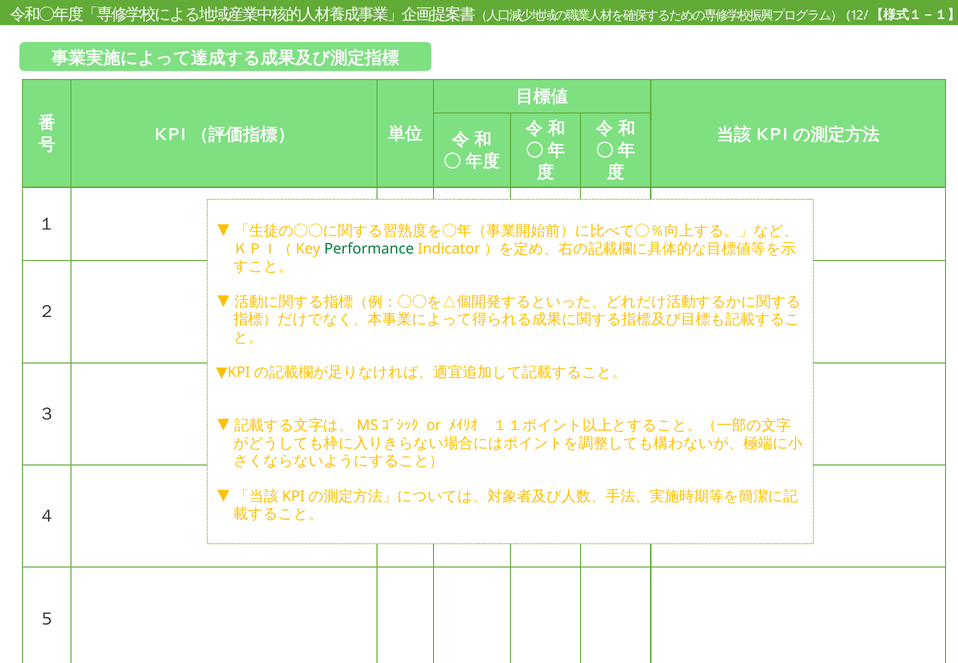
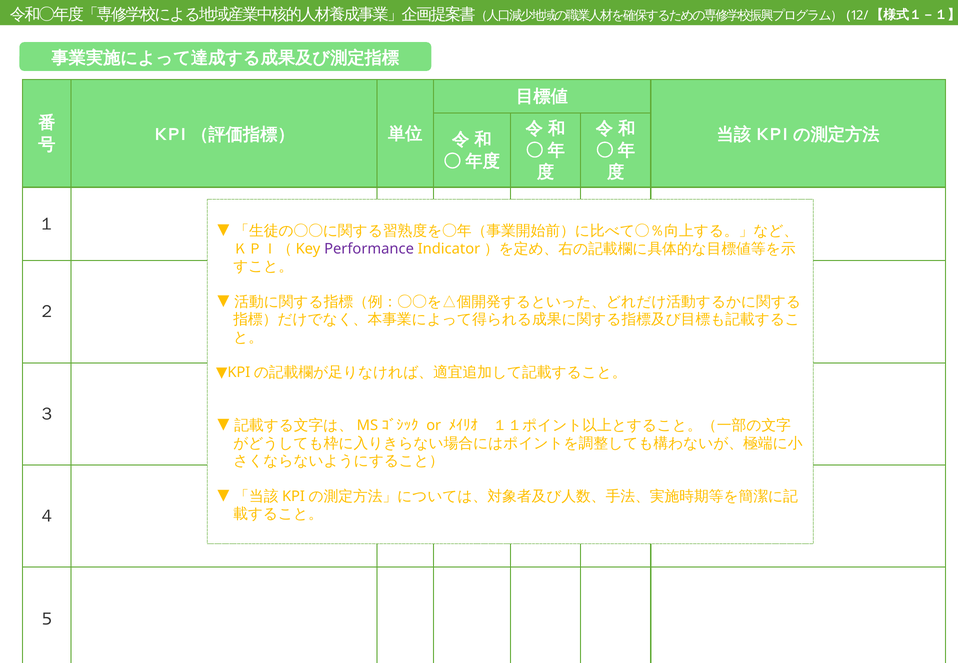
Performance colour: green -> purple (369, 249)
